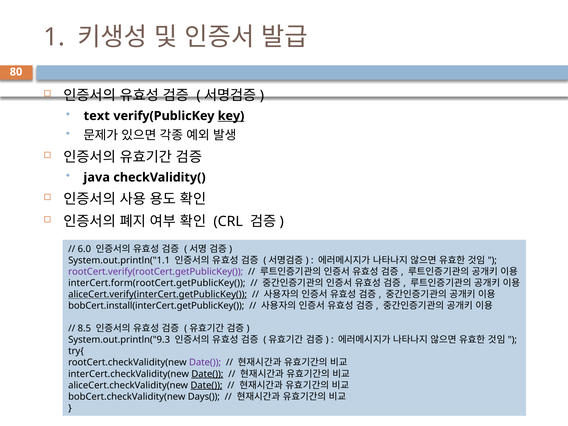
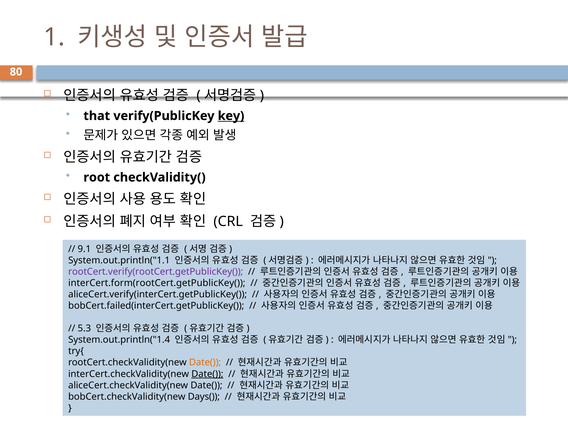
text: text -> that (97, 116)
java: java -> root (97, 177)
6.0: 6.0 -> 9.1 (84, 249)
aliceCert.verify(interCert.getPublicKey( underline: present -> none (158, 294)
bobCert.install(interCert.getPublicKey(: bobCert.install(interCert.getPublicKey( -> bobCert.failed(interCert.getPublicKey( (156, 306)
8.5: 8.5 -> 5.3 (84, 328)
System.out.println("9.3: System.out.println("9.3 -> System.out.println("1.4 (119, 340)
Date( colour: purple -> orange (205, 363)
Date( underline: present -> none (206, 385)
